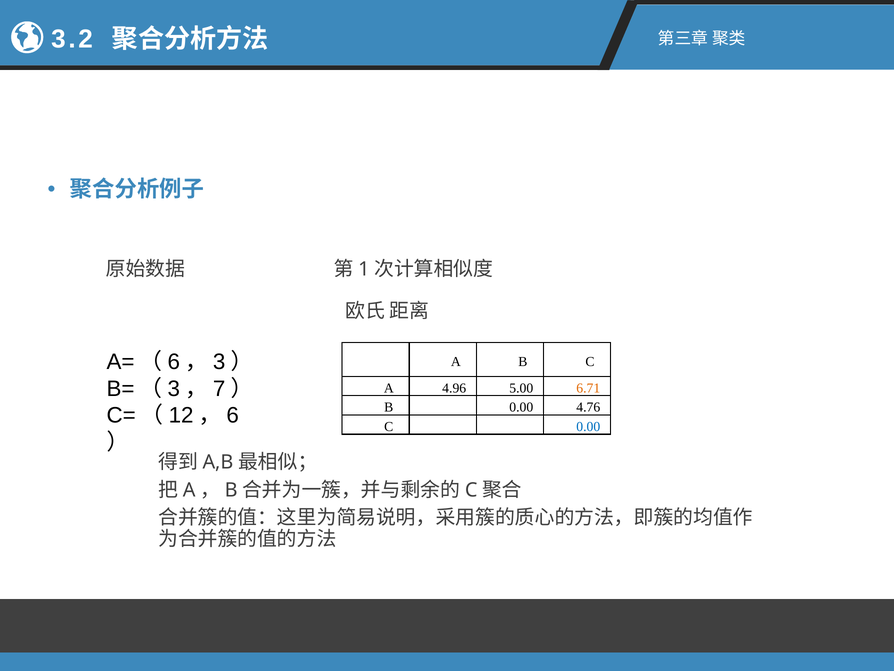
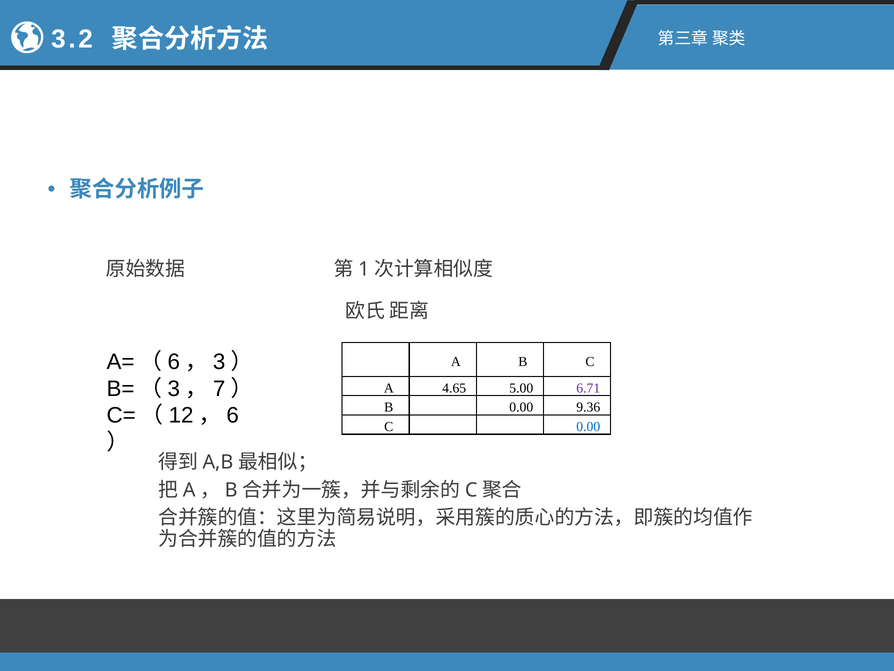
4.96: 4.96 -> 4.65 (454, 388)
6.71 colour: orange -> purple (588, 388)
4.76: 4.76 -> 9.36 (588, 407)
